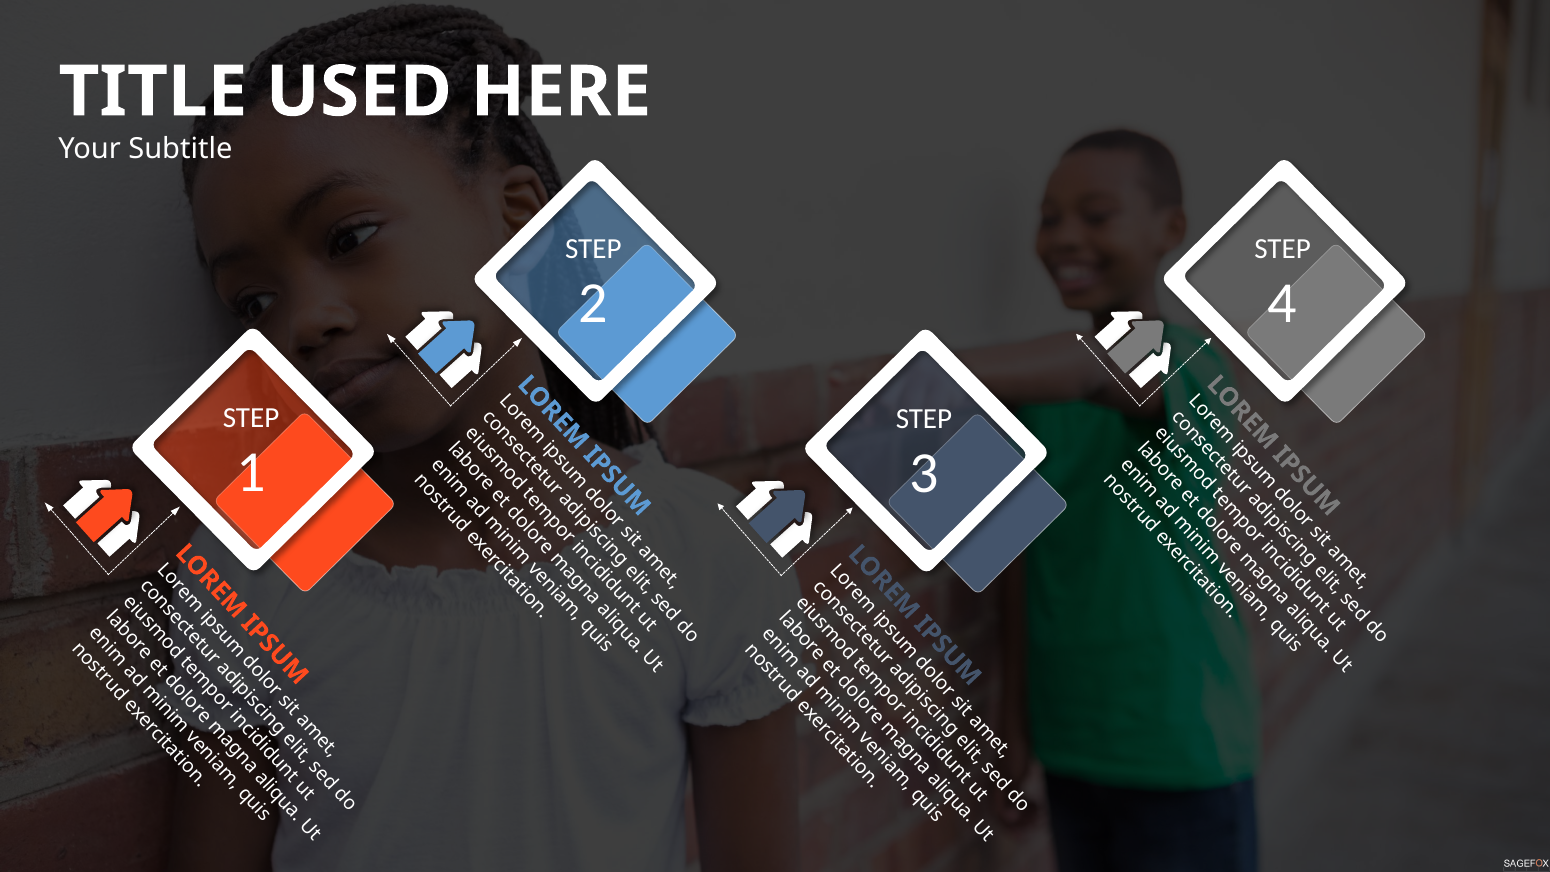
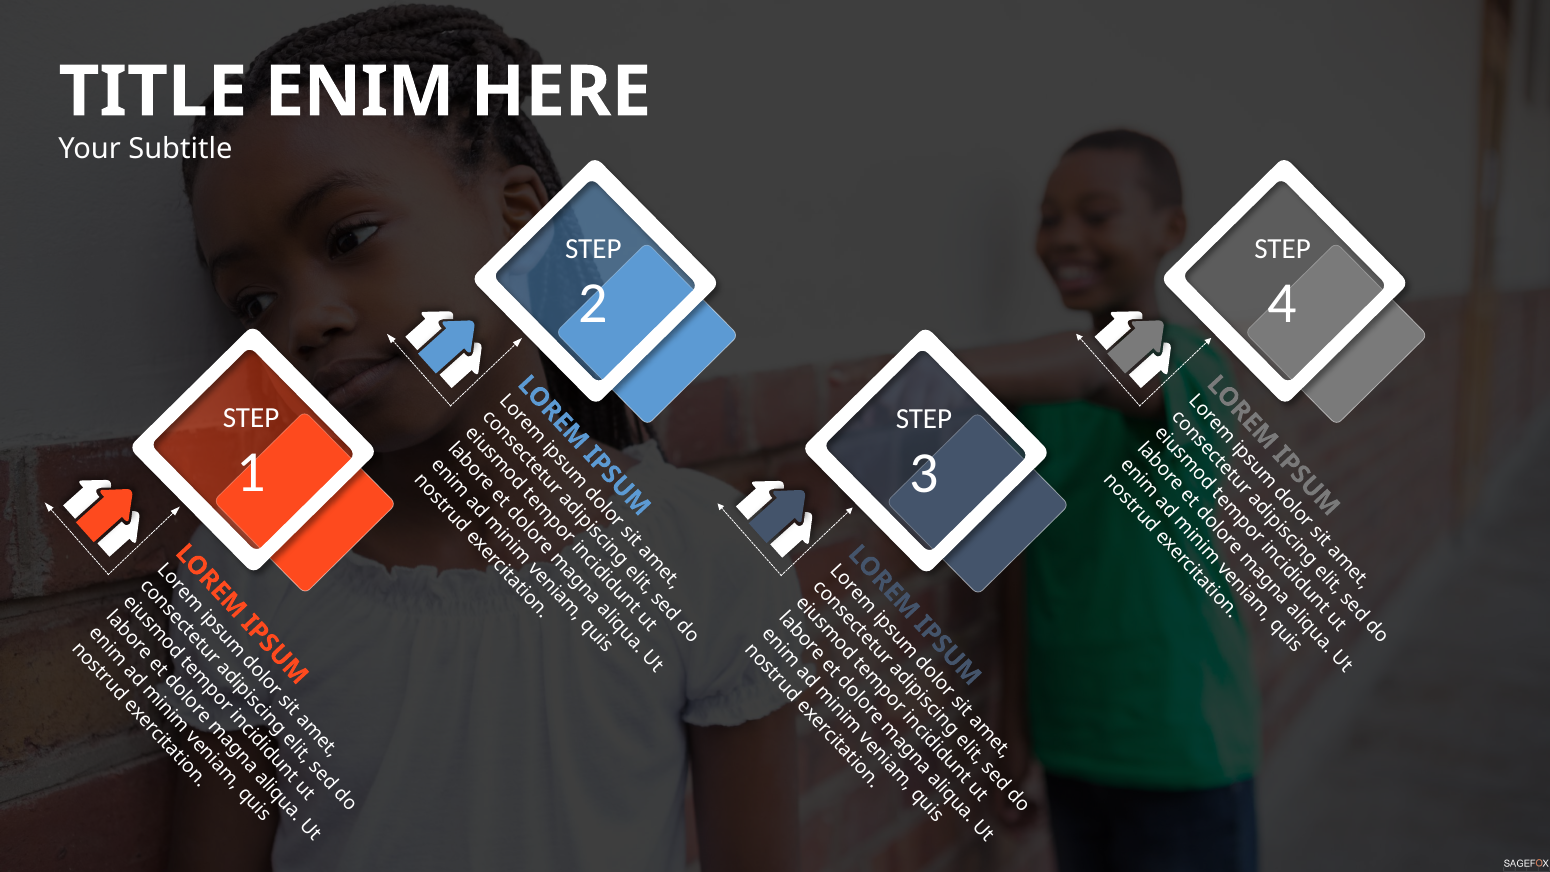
USED: USED -> ENIM (359, 92)
